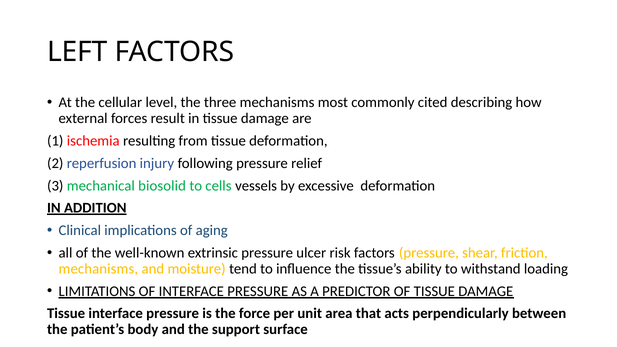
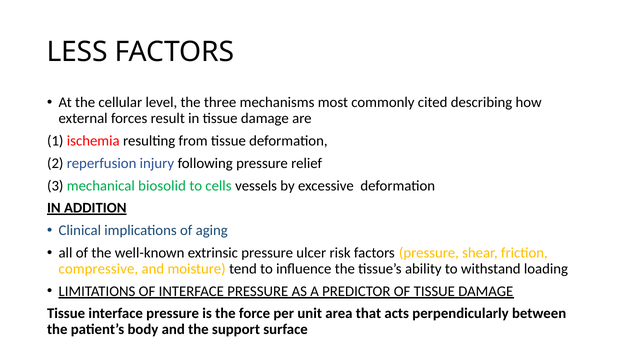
LEFT: LEFT -> LESS (77, 52)
mechanisms: mechanisms -> compressive (98, 269)
